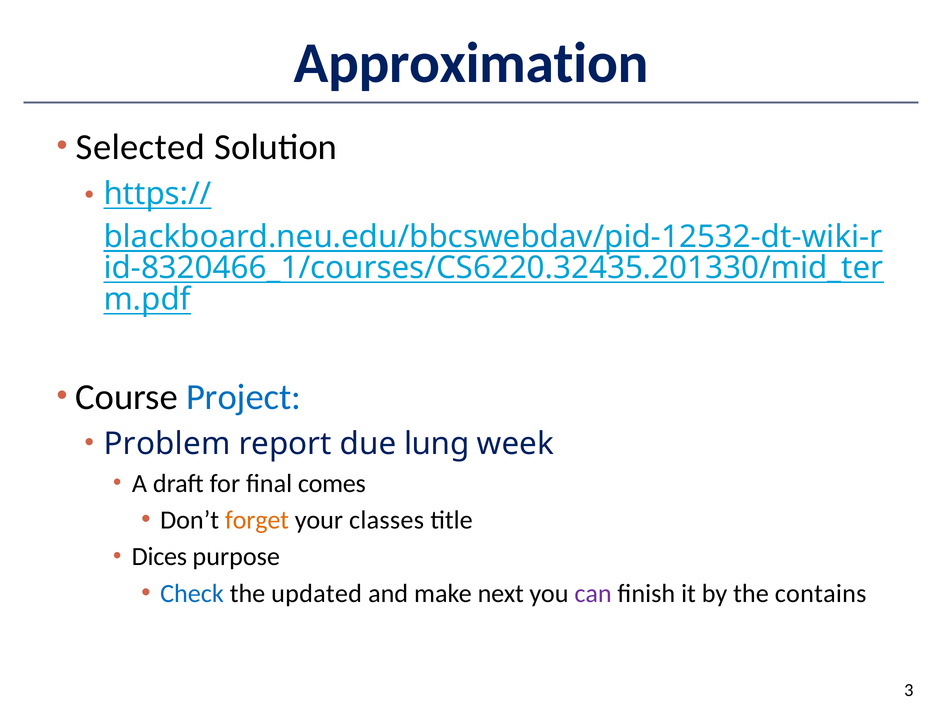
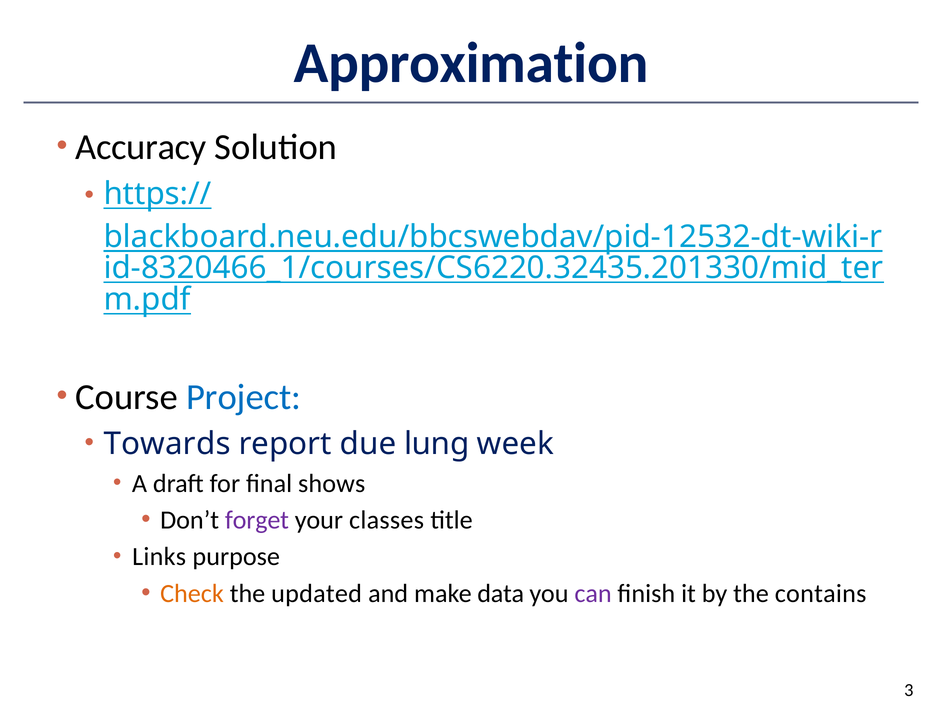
Selected: Selected -> Accuracy (141, 147)
Problem: Problem -> Towards (167, 444)
comes: comes -> shows (332, 483)
forget colour: orange -> purple (257, 520)
Dices: Dices -> Links (159, 556)
Check colour: blue -> orange (192, 593)
next: next -> data (501, 593)
